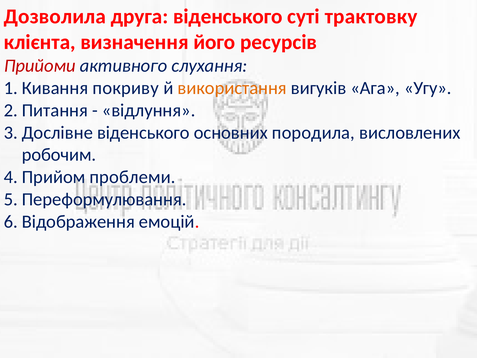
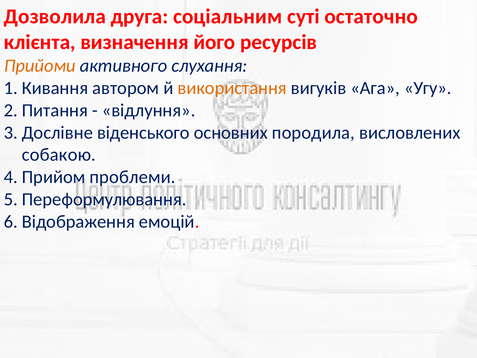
друга віденського: віденського -> соціальним (228, 17)
трактовку: трактовку -> остаточно (371, 17)
Прийоми colour: red -> orange (40, 66)
покриву: покриву -> автором (126, 88)
робочим: робочим -> собакою (59, 155)
